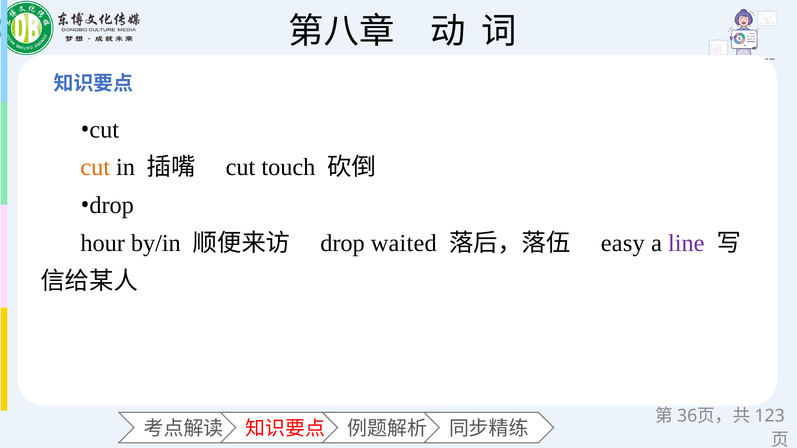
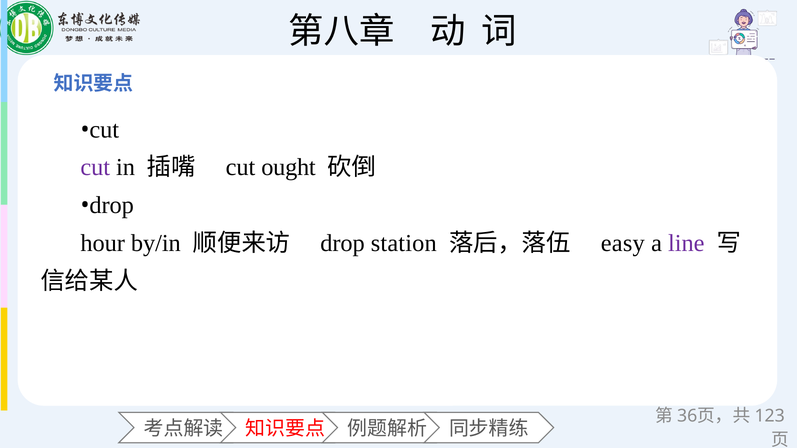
cut colour: orange -> purple (95, 168)
touch: touch -> ought (289, 168)
waited: waited -> station (404, 244)
